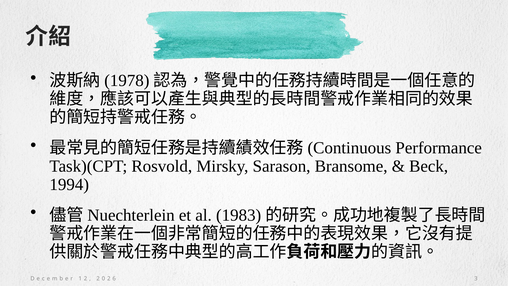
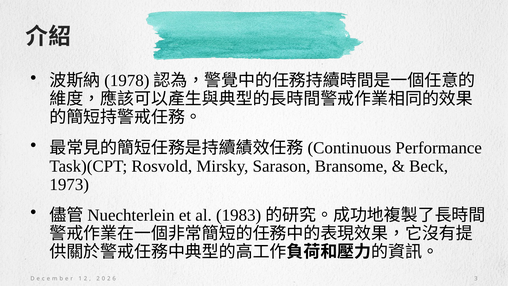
1994: 1994 -> 1973 (69, 184)
